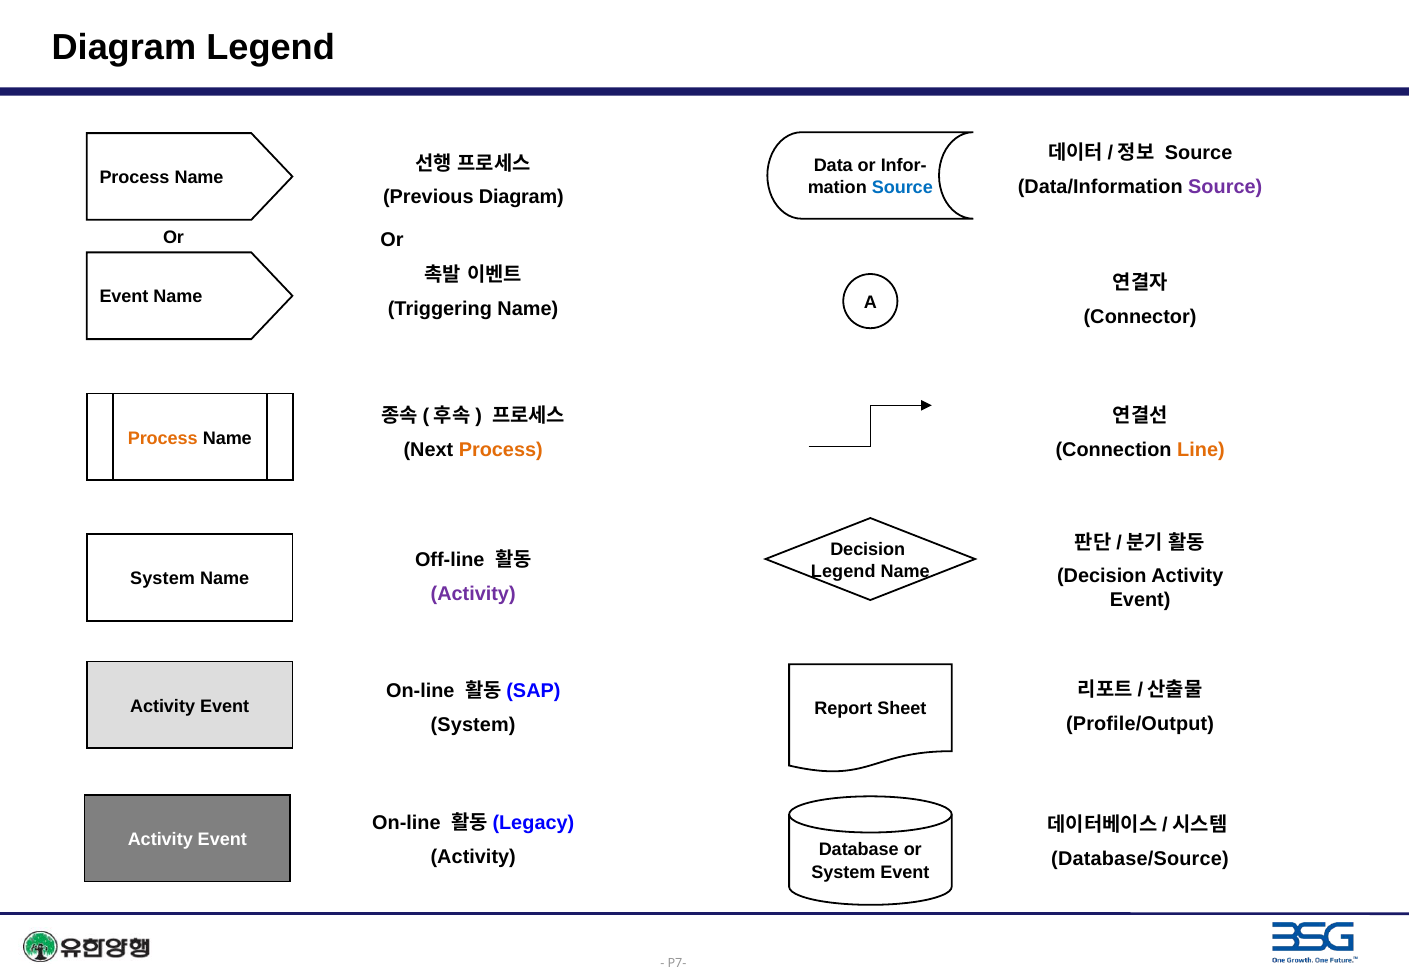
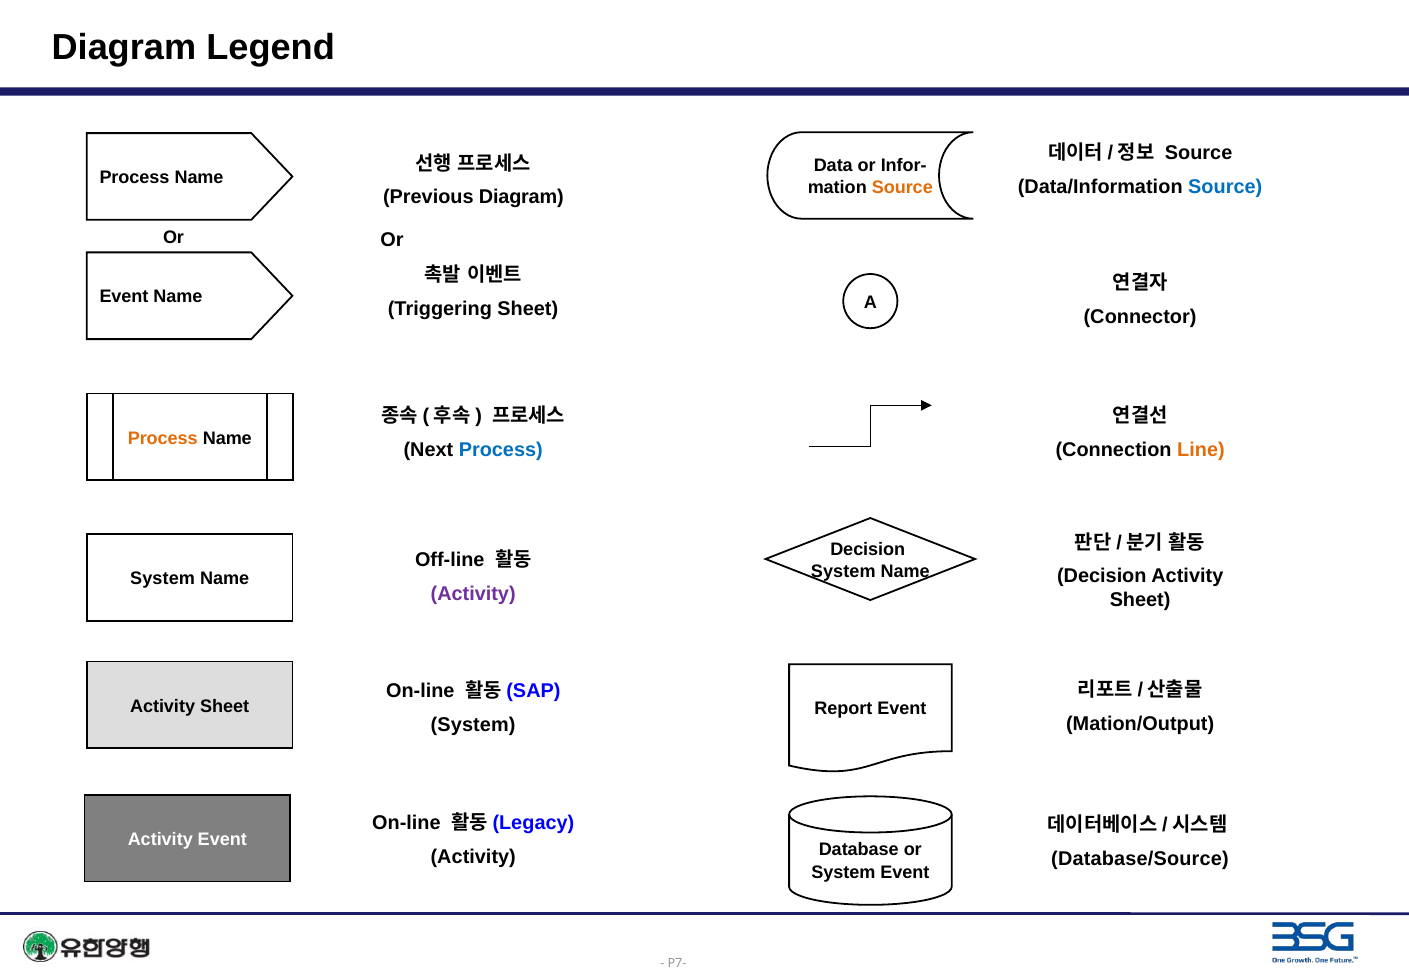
Source colour: purple -> blue (1225, 186)
Source colour: blue -> orange (902, 187)
Triggering Name: Name -> Sheet (528, 309)
Process colour: orange -> blue (501, 450)
Legend: Legend -> System (843, 571)
Event: Event -> Sheet (1140, 600)
Event: Event -> Sheet (225, 706)
Report Sheet: Sheet -> Event (902, 709)
Profile/Output: Profile/Output -> Mation/Output (1140, 723)
